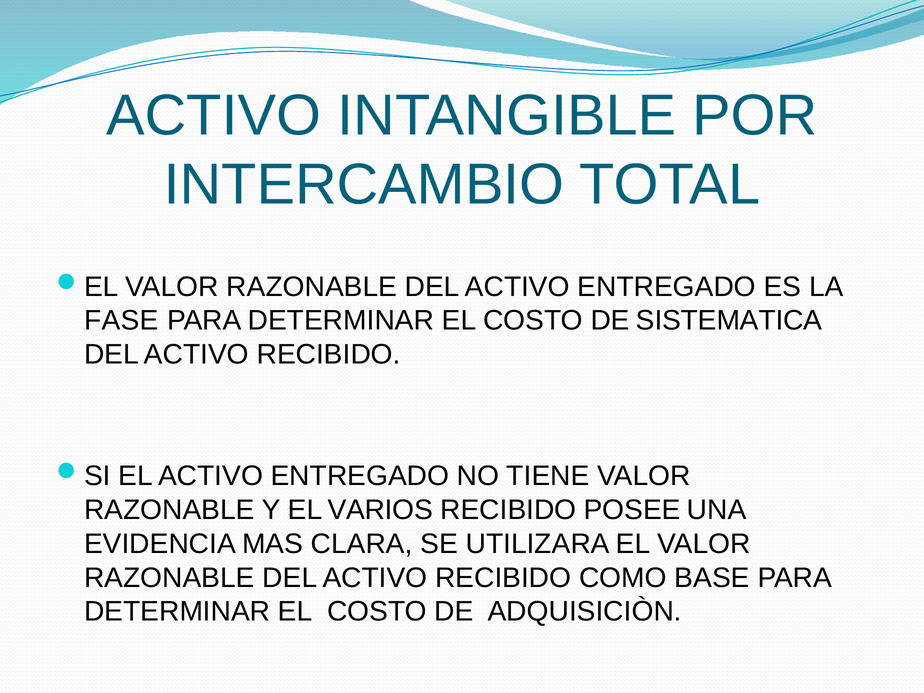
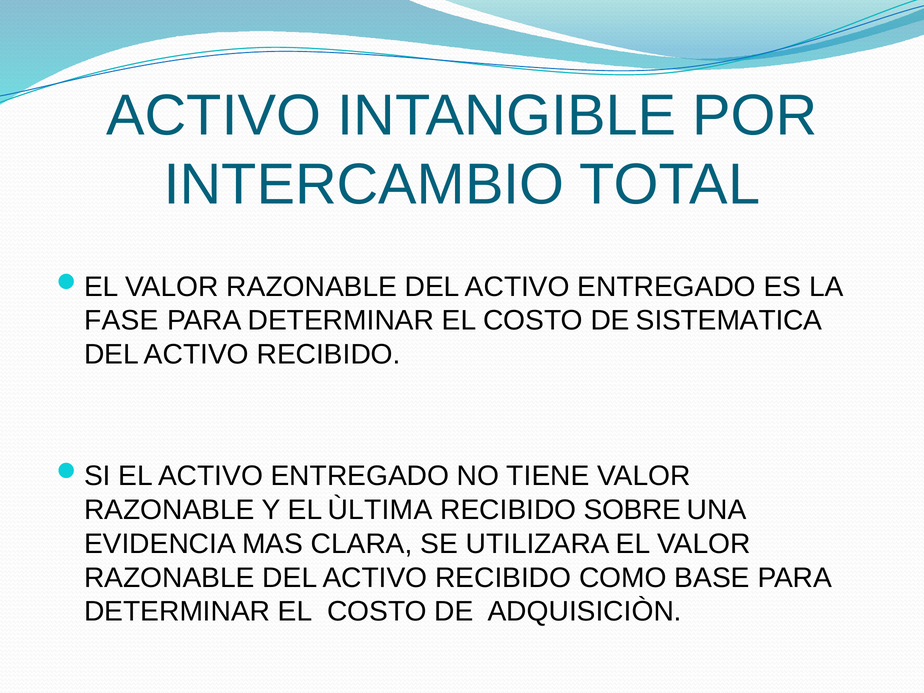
VARIOS: VARIOS -> ÙLTIMA (380, 510)
POSEE: POSEE -> SOBRE (632, 510)
